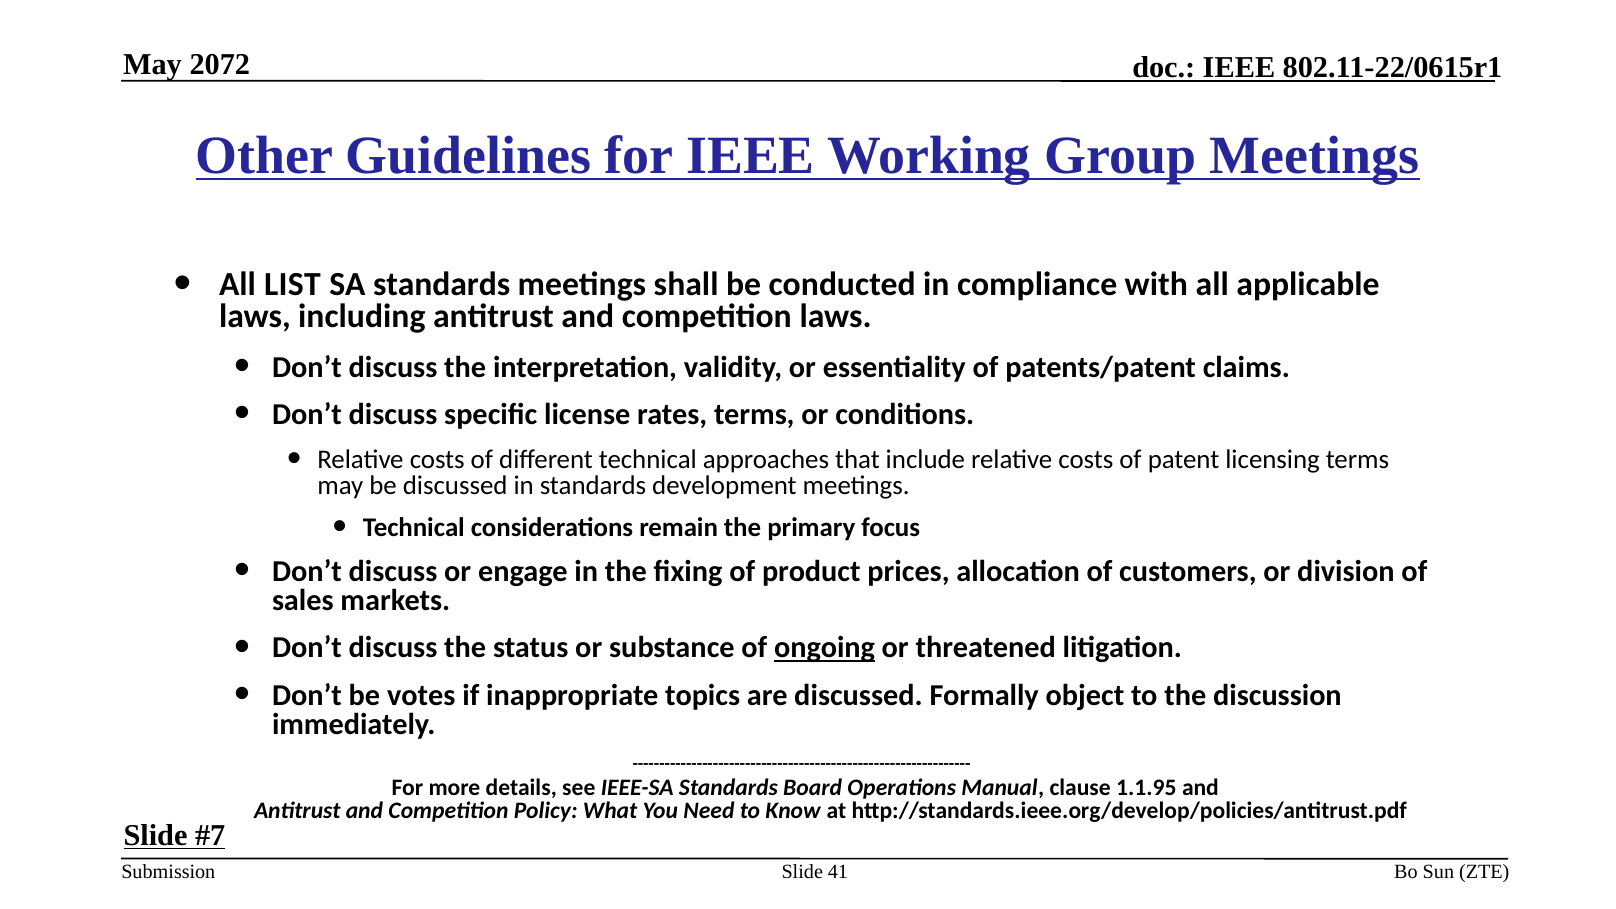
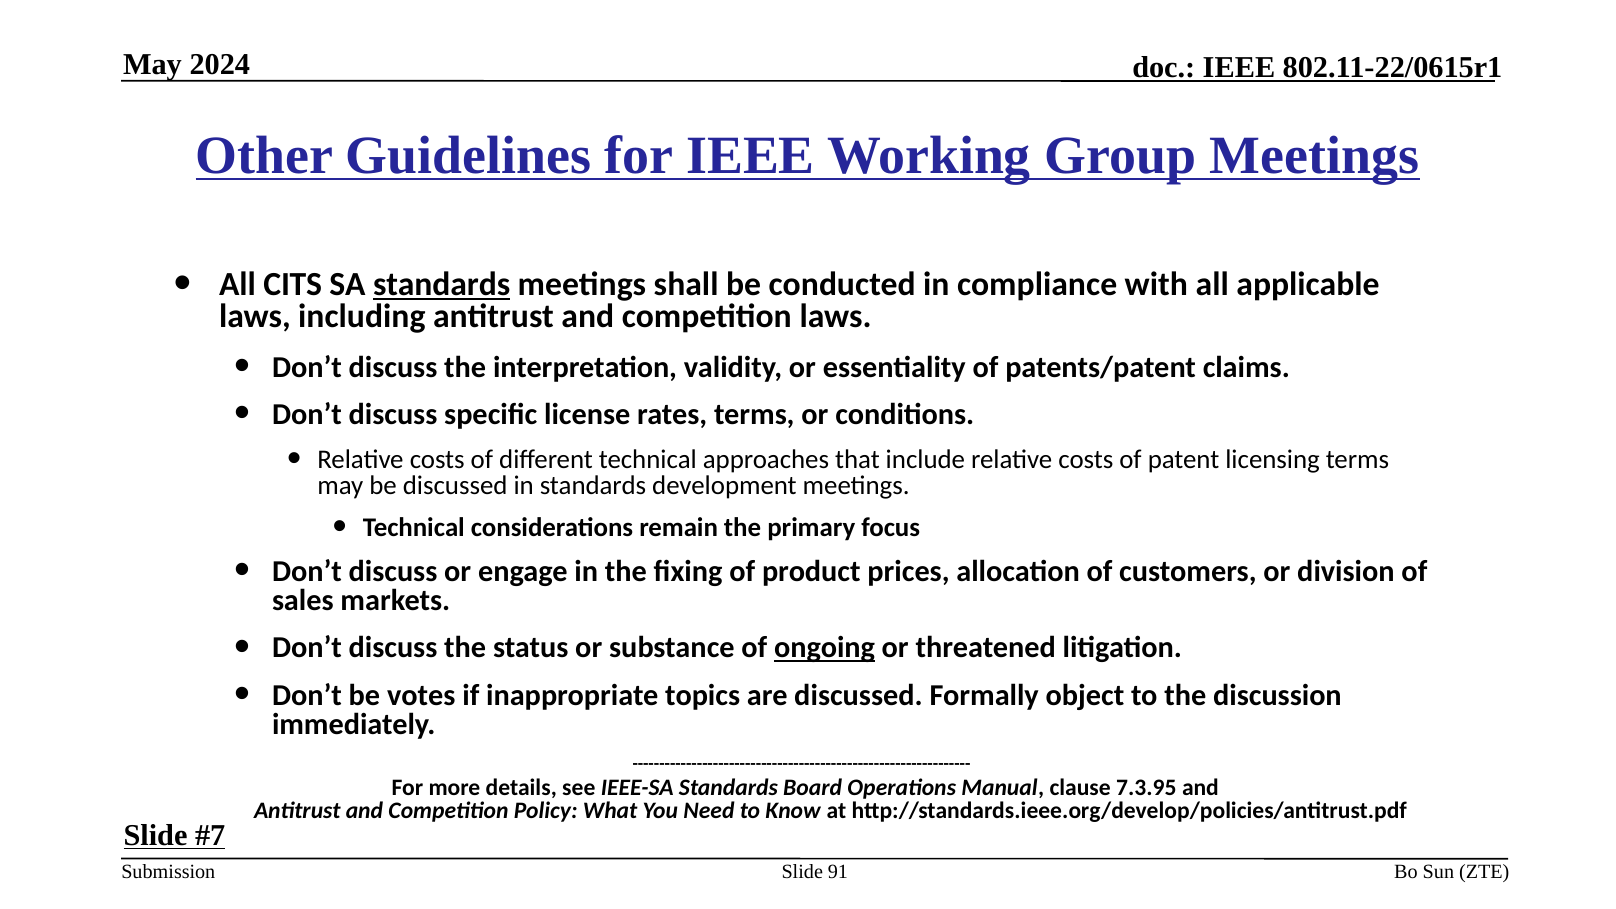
2072: 2072 -> 2024 (220, 64)
LIST: LIST -> CITS (293, 284)
standards underline: none -> present (442, 284)
1.1.95: 1.1.95 -> 7.3.95 (1146, 788)
41: 41 -> 91 (838, 872)
